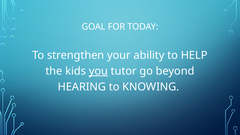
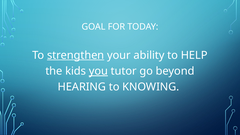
strengthen underline: none -> present (76, 55)
